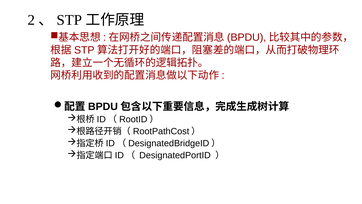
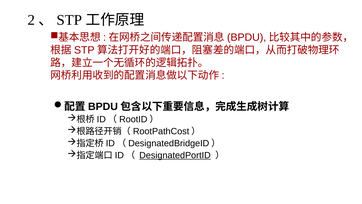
DesignatedPortID underline: none -> present (175, 155)
